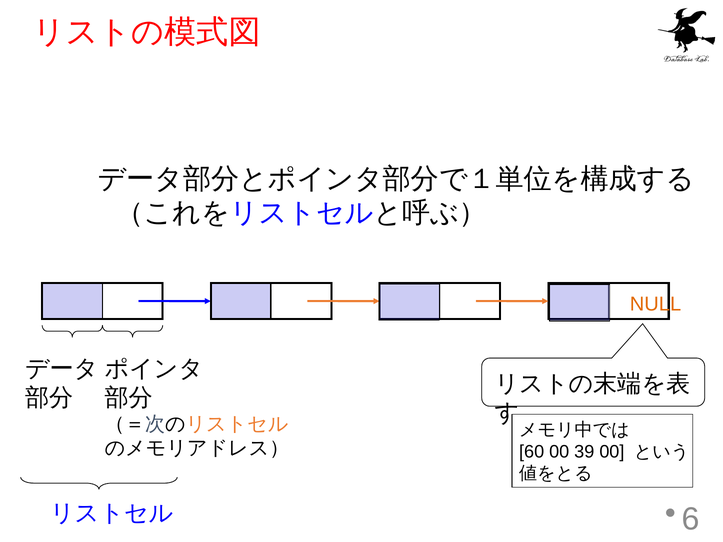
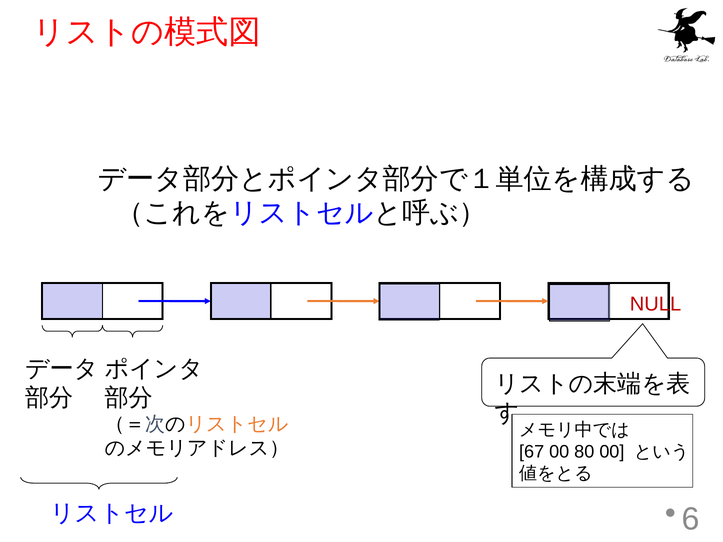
NULL colour: orange -> red (655, 304)
60: 60 -> 67 (532, 452)
39: 39 -> 80 (584, 452)
